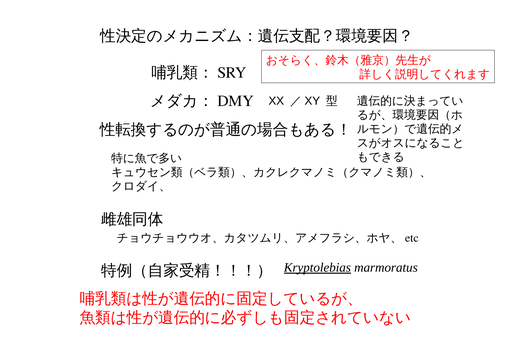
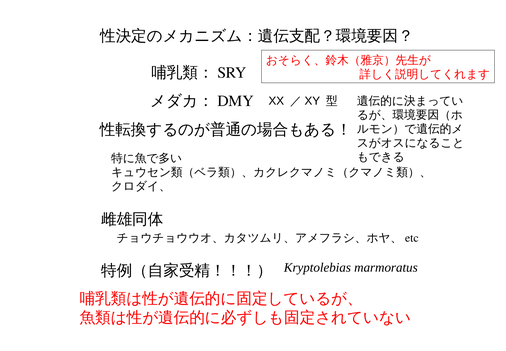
Kryptolebias underline: present -> none (317, 267)
